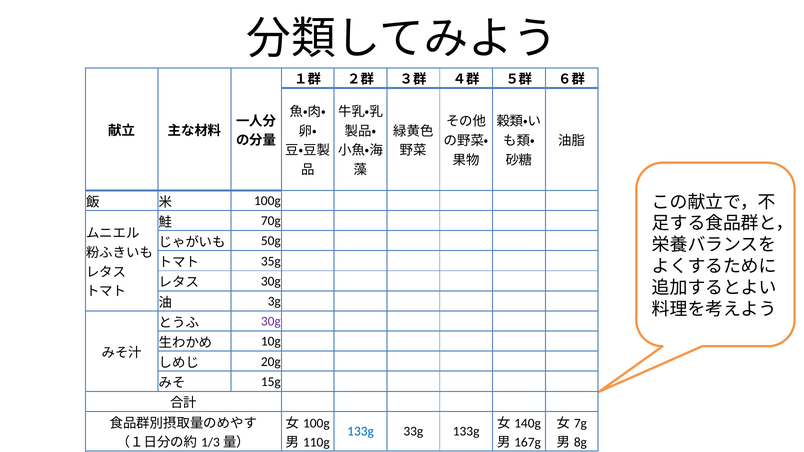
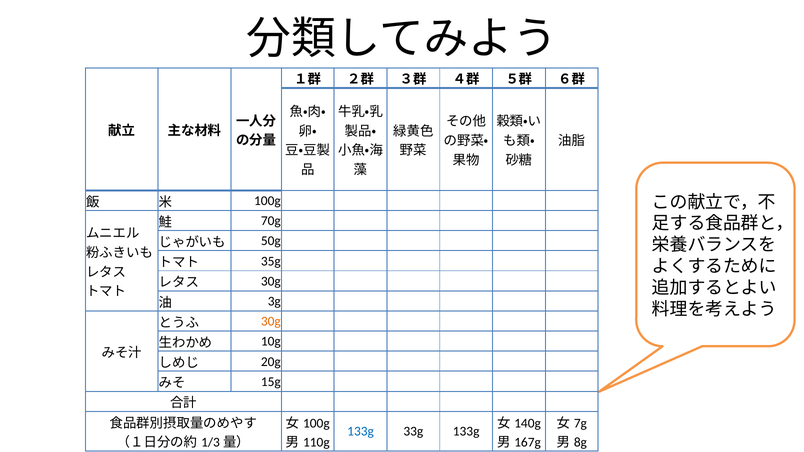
30g colour: purple -> orange (271, 322)
